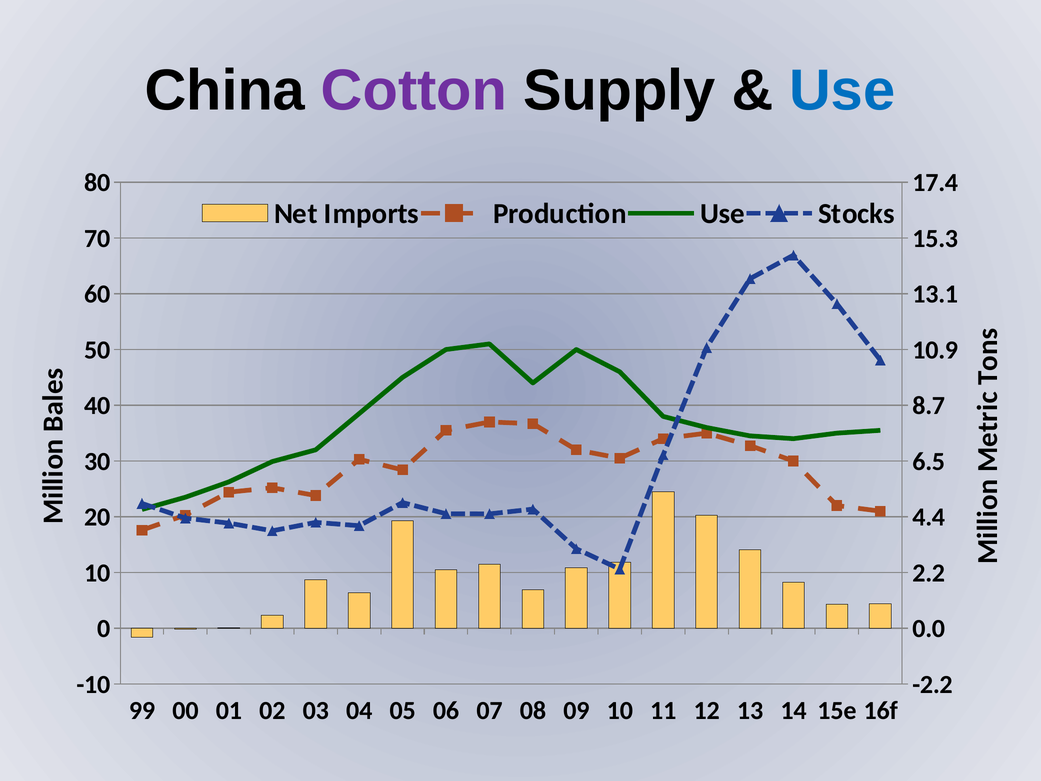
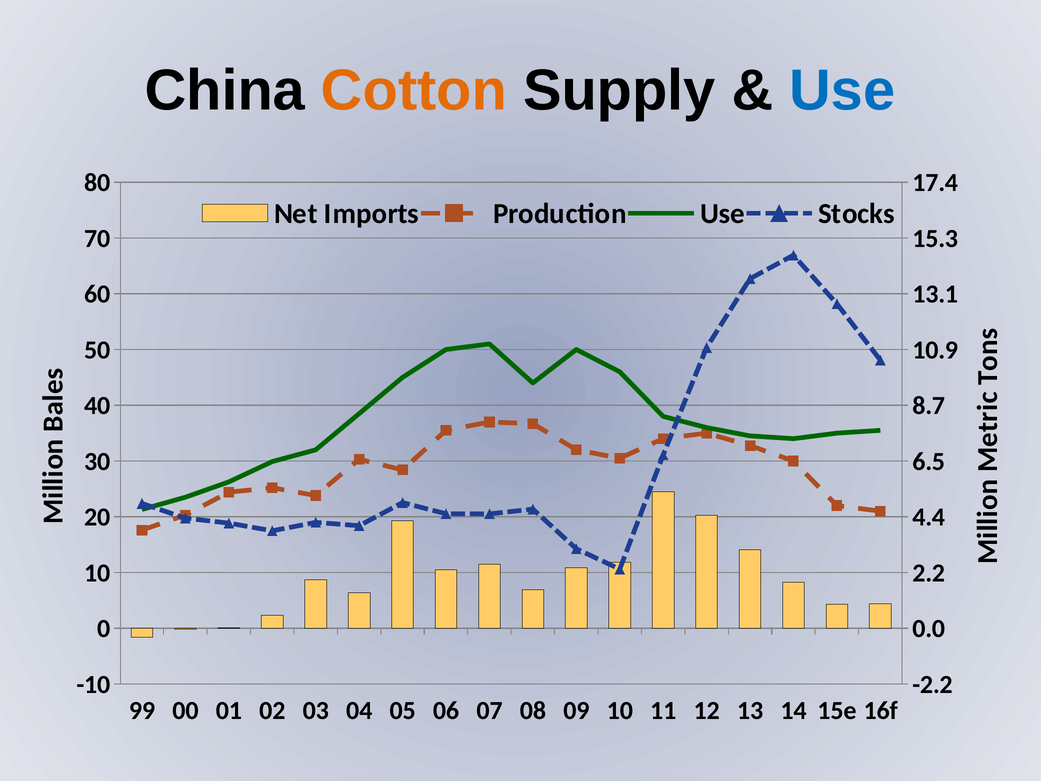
Cotton colour: purple -> orange (414, 91)
